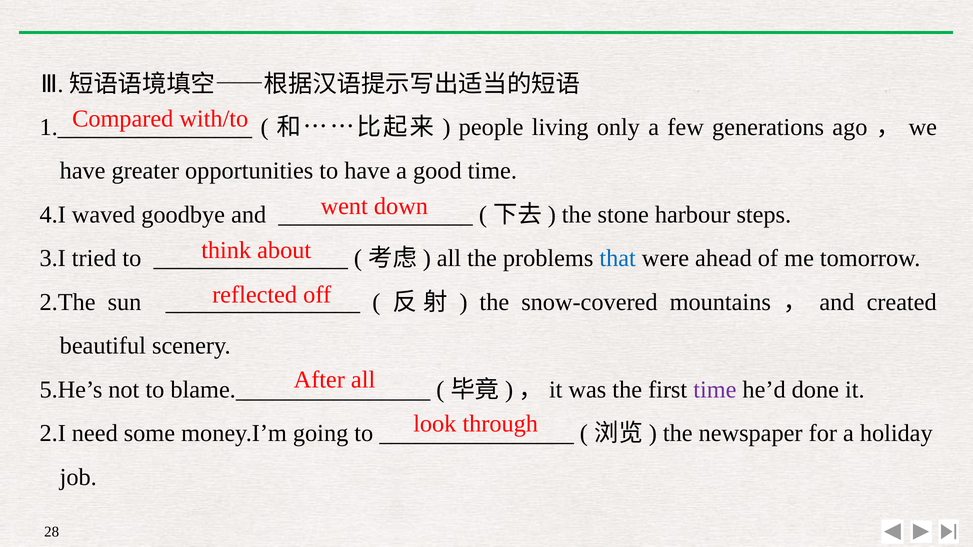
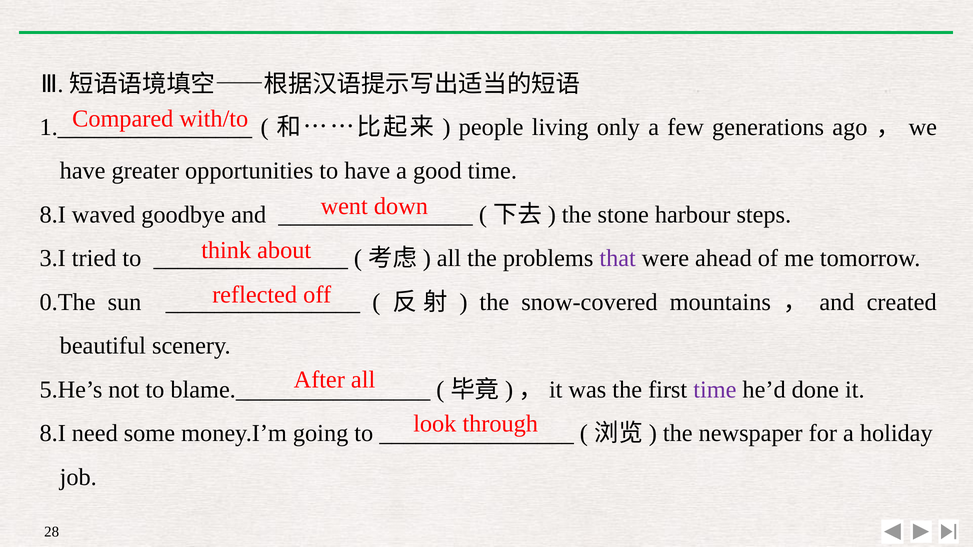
4.I: 4.I -> 8.I (53, 215)
that colour: blue -> purple (618, 259)
2.The: 2.The -> 0.The (68, 302)
2.I: 2.I -> 8.I (53, 434)
